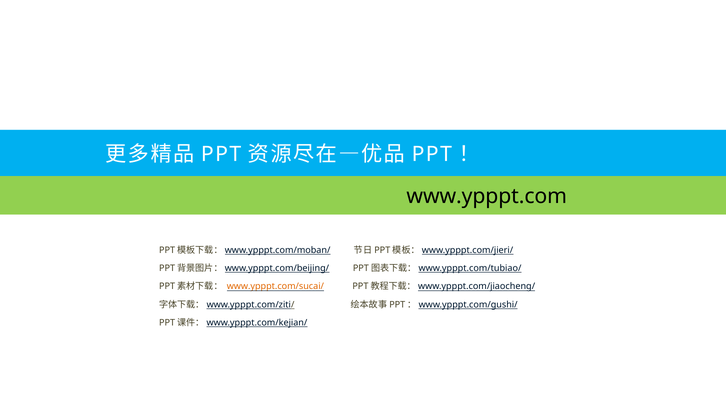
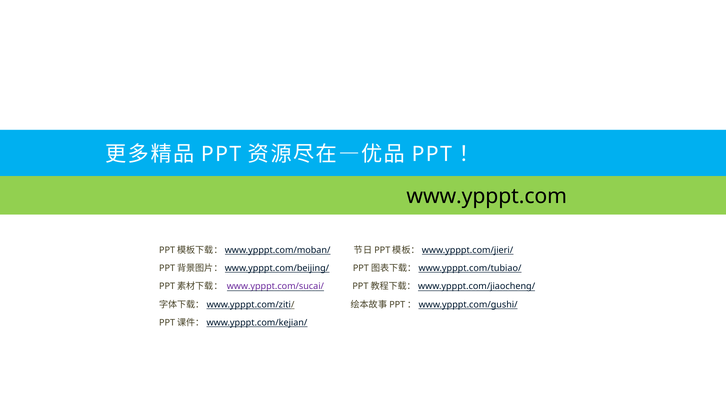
www.ypppt.com/sucai/ colour: orange -> purple (275, 287)
